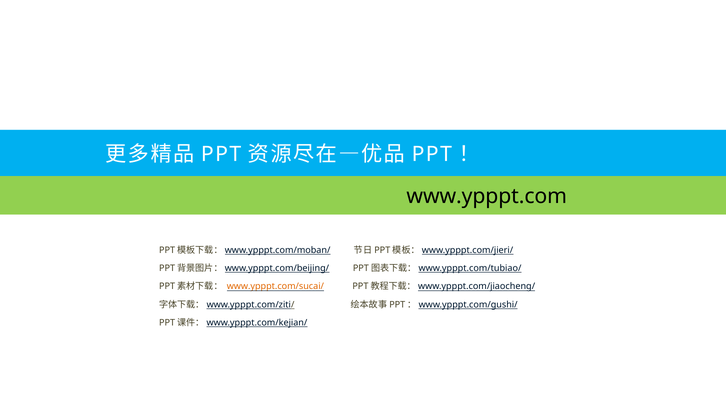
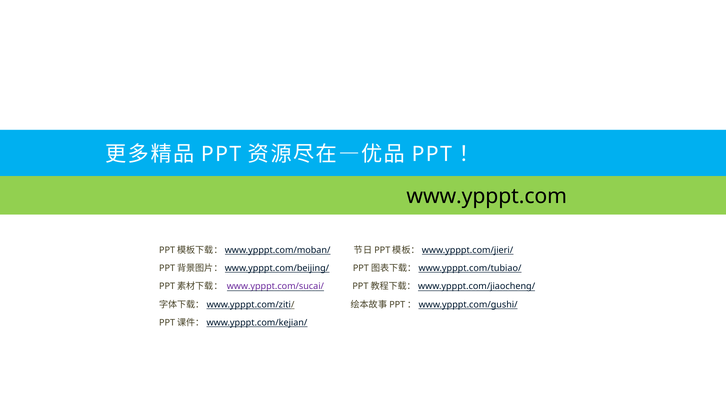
www.ypppt.com/sucai/ colour: orange -> purple (275, 287)
